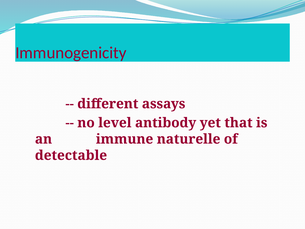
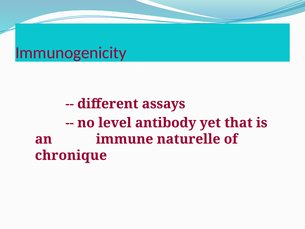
detectable: detectable -> chronique (71, 155)
